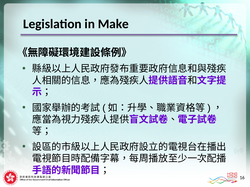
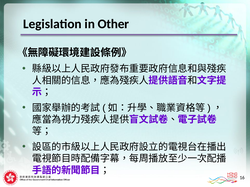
Make: Make -> Other (113, 24)
